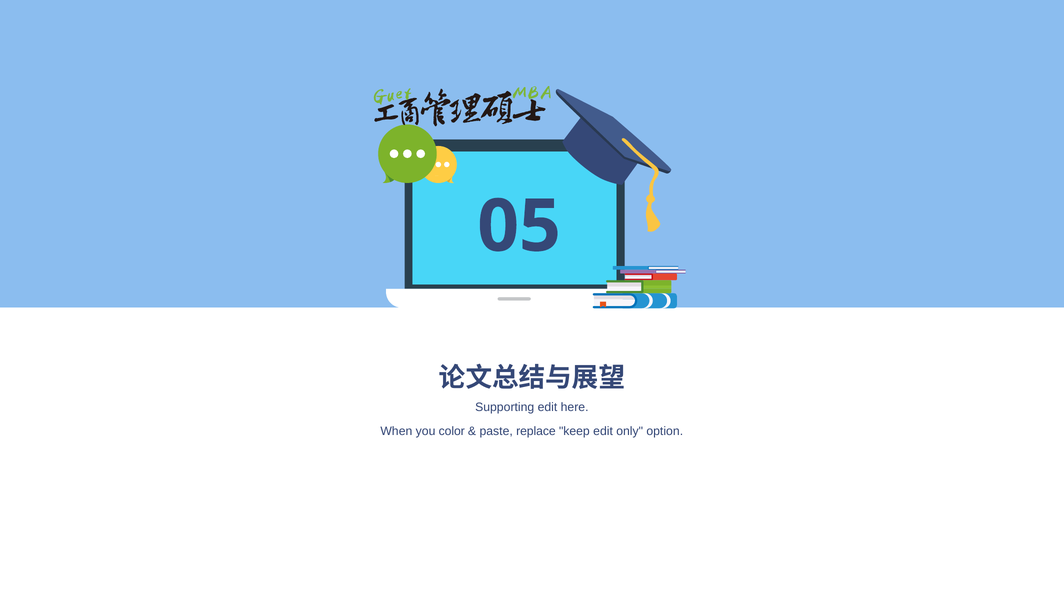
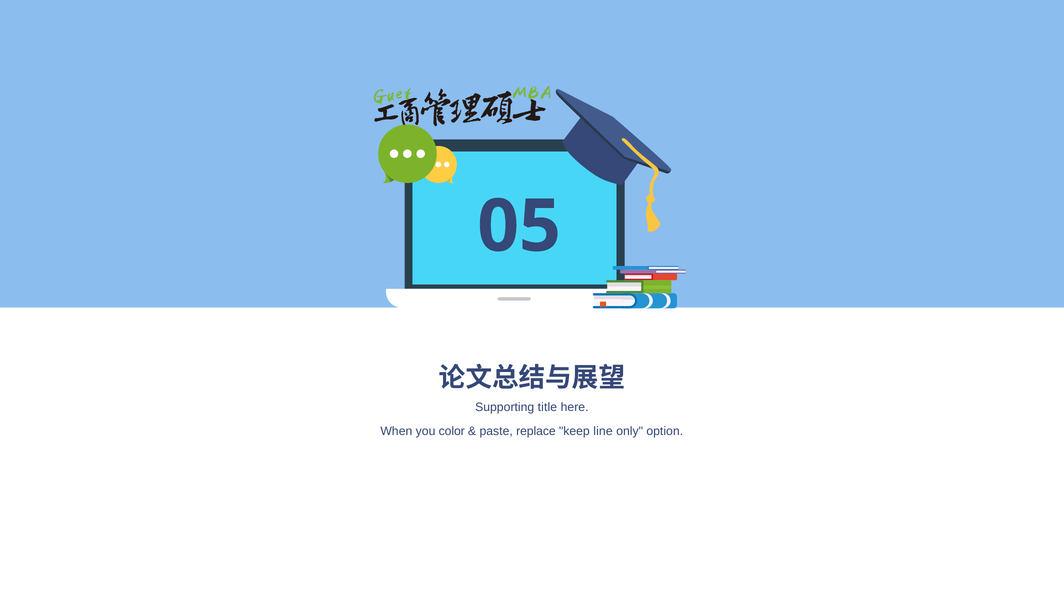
Supporting edit: edit -> title (547, 408)
keep edit: edit -> line (603, 432)
